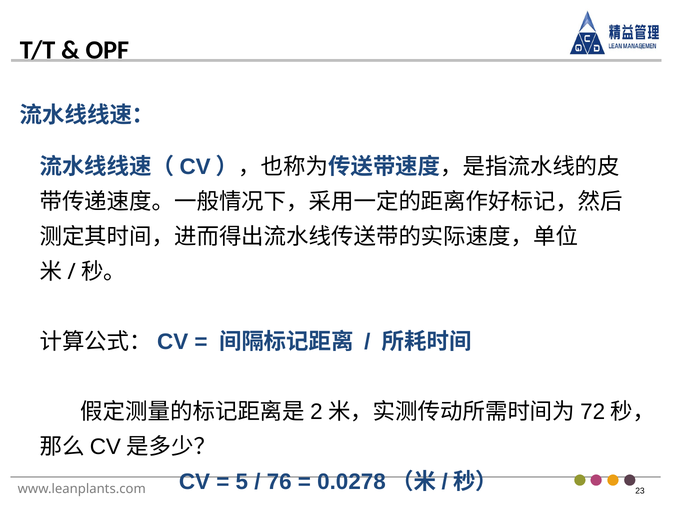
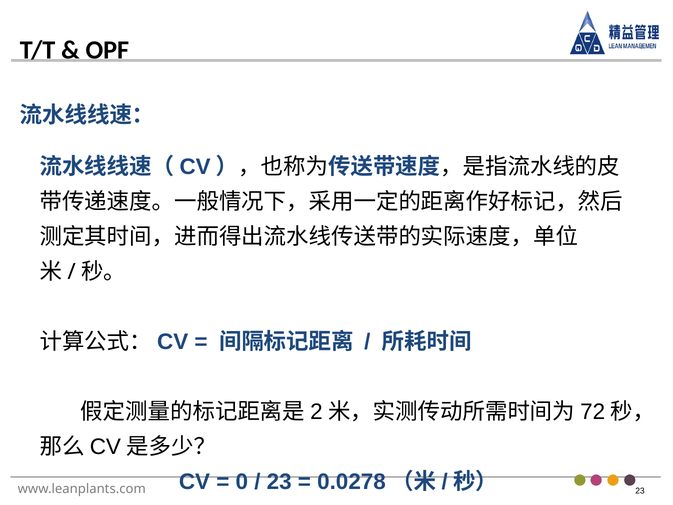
5: 5 -> 0 (242, 482)
76: 76 -> 23 (279, 482)
